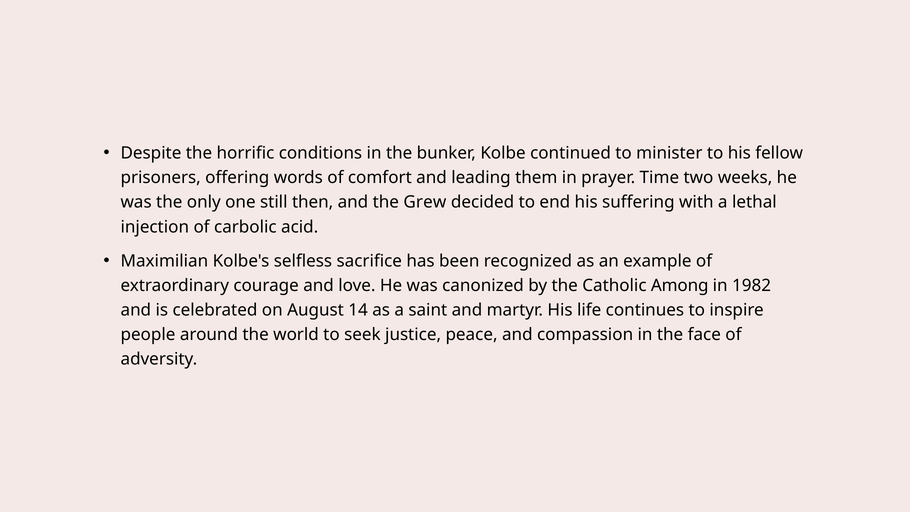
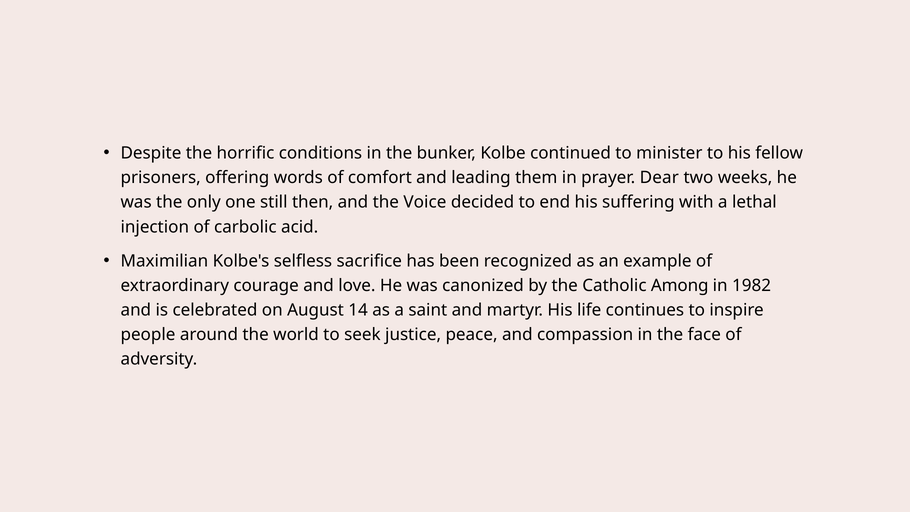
Time: Time -> Dear (659, 178)
Grew: Grew -> Voice (425, 202)
